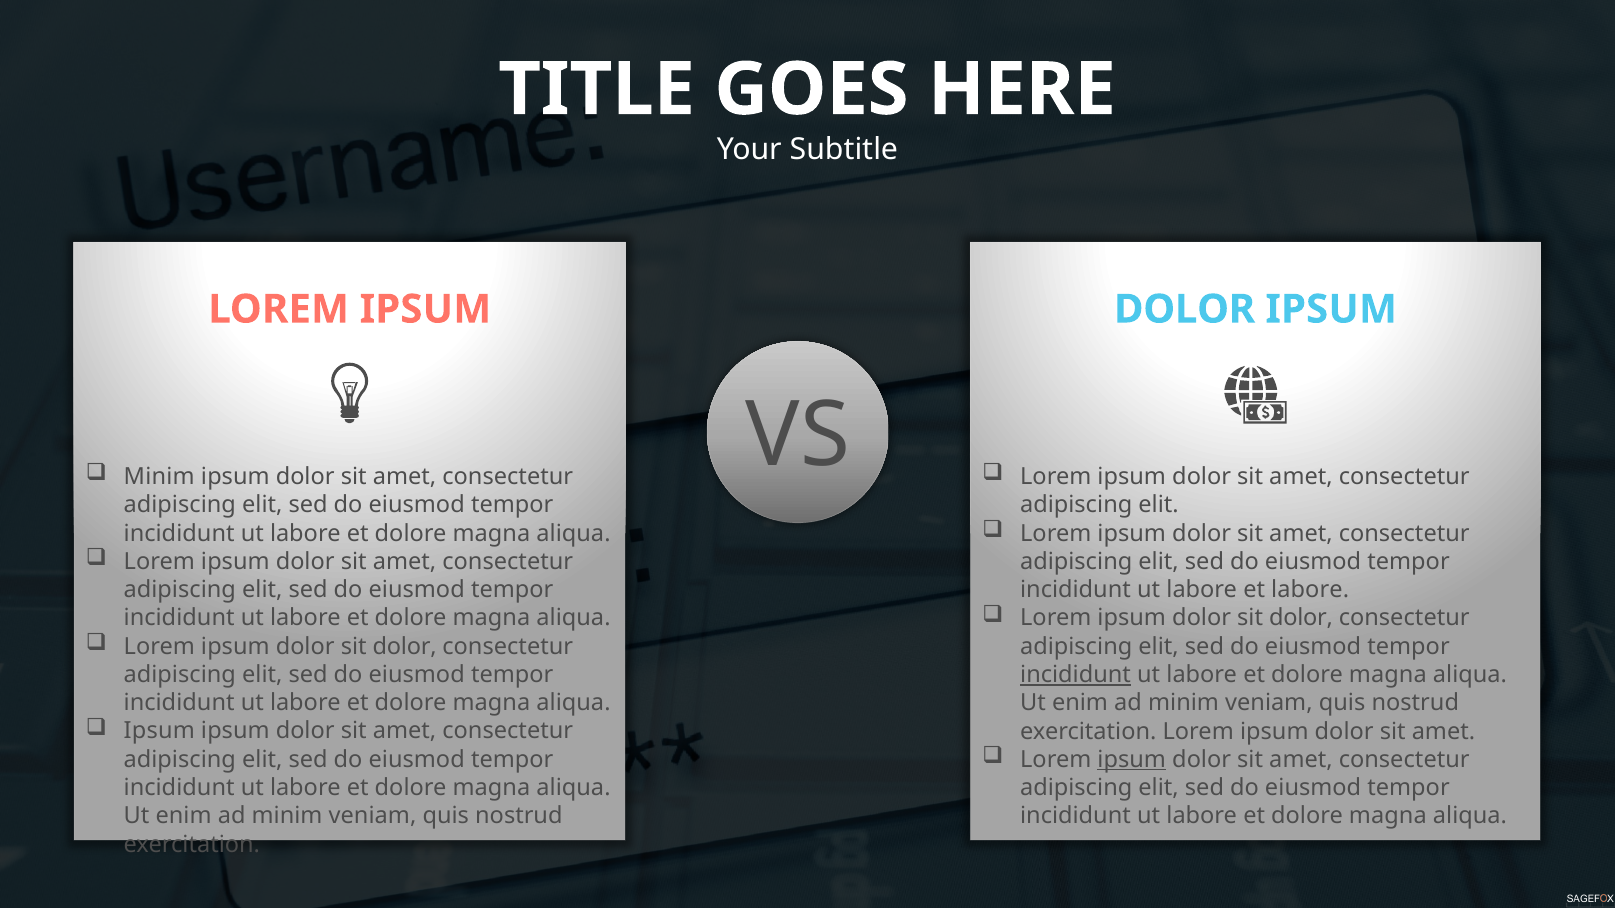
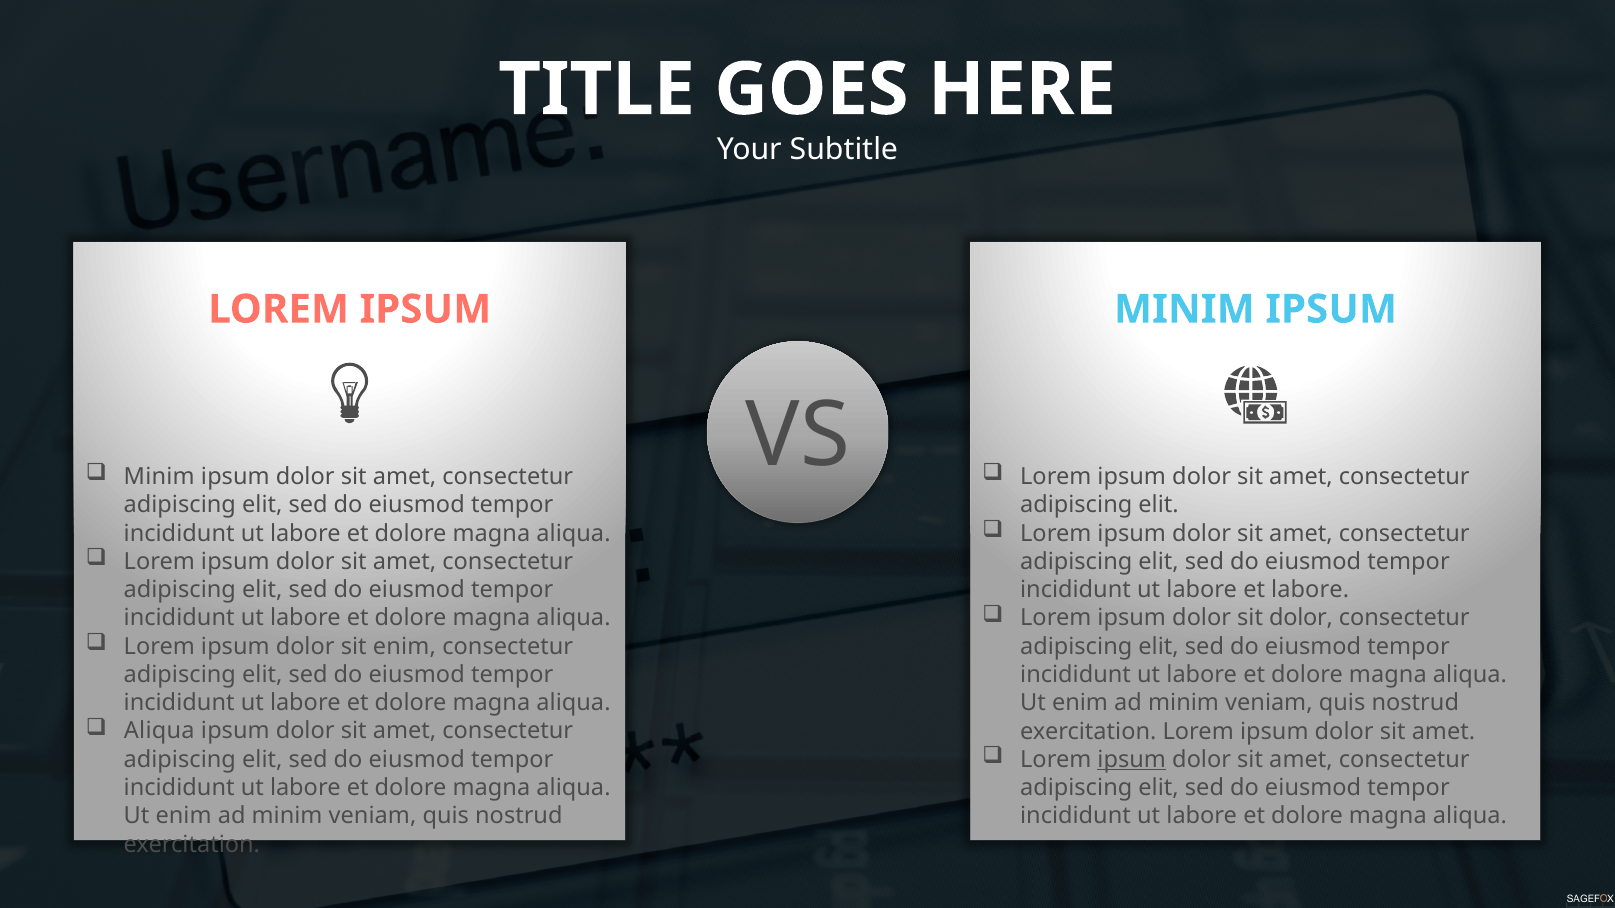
DOLOR: DOLOR -> MINIM (1184, 309)
dolor: dolor -> enim (404, 647)
incididunt underline: present -> none (1076, 675)
Ipsum: Ipsum -> Aliqua (159, 732)
